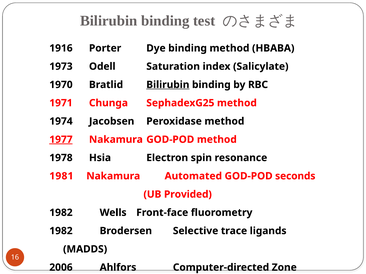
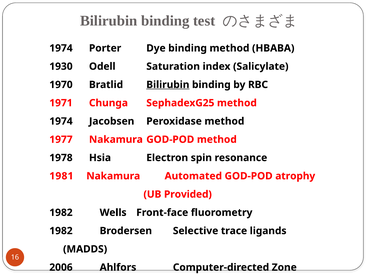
1916: 1916 -> 1974 (61, 48)
1973: 1973 -> 1930 (61, 67)
1977 underline: present -> none (61, 140)
seconds: seconds -> atrophy (295, 176)
